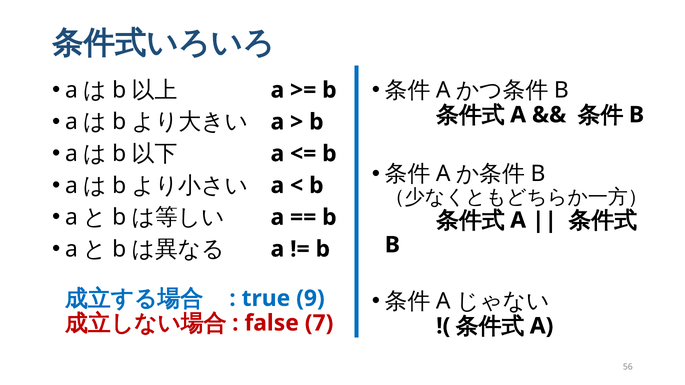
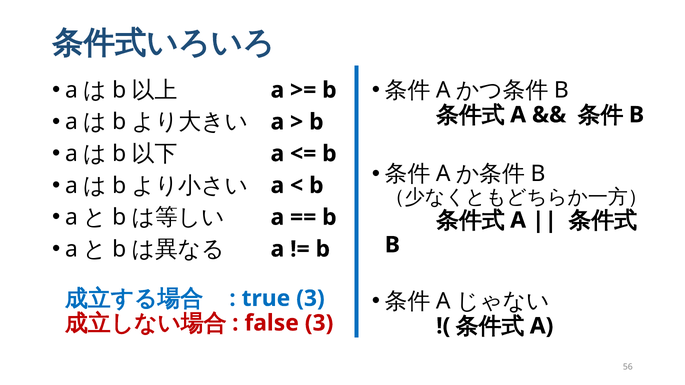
true 9: 9 -> 3 (310, 299)
false 7: 7 -> 3 (319, 323)
